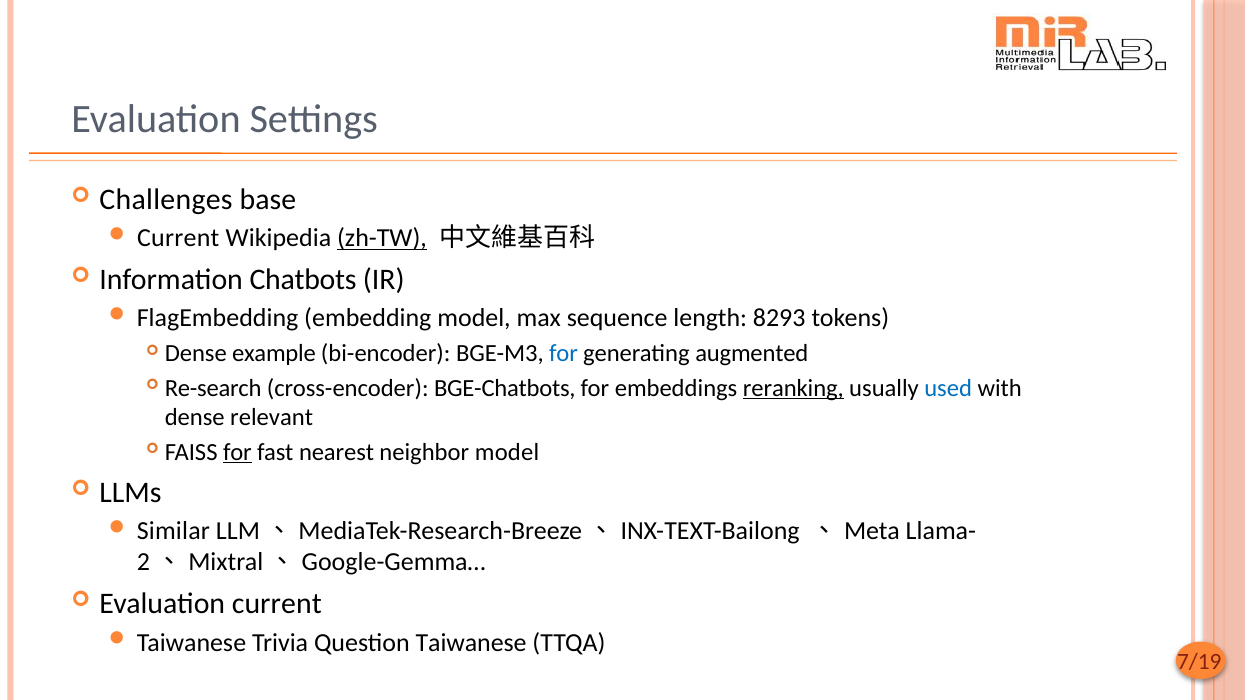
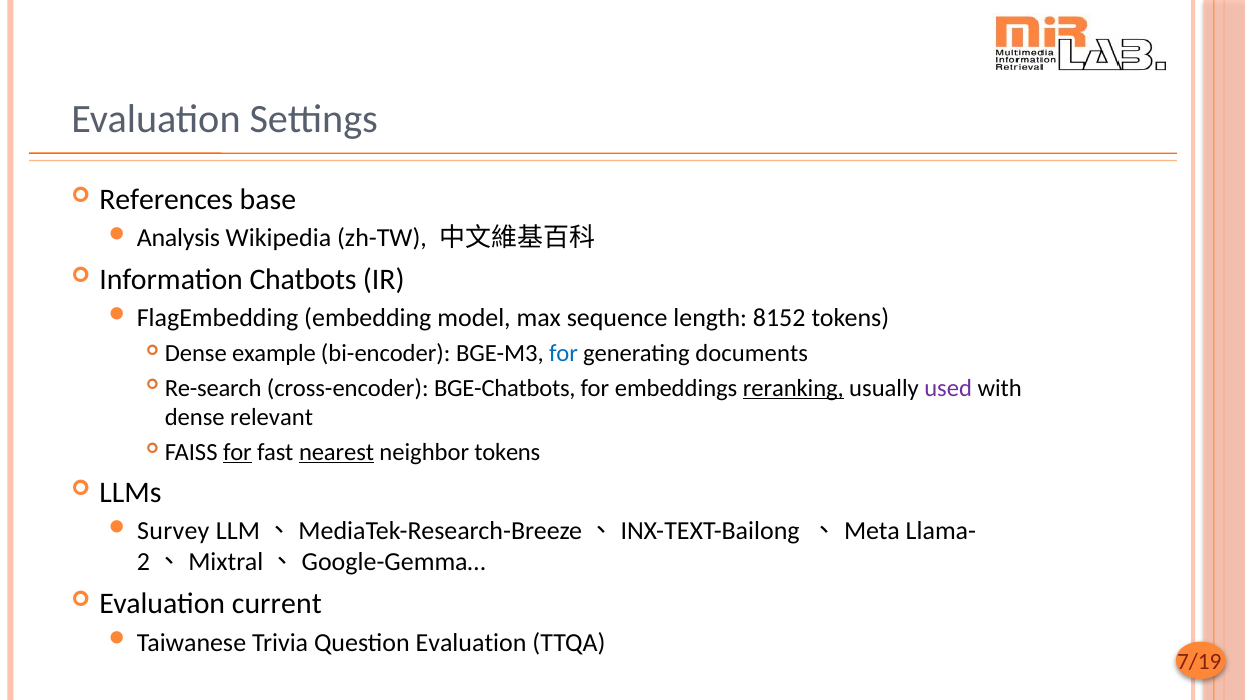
Challenges: Challenges -> References (166, 200)
Current: Current -> Analysis (178, 238)
zh-TW underline: present -> none (382, 238)
8293: 8293 -> 8152 (779, 318)
augmented: augmented -> documents (752, 354)
used colour: blue -> purple (948, 388)
nearest underline: none -> present (337, 452)
neighbor model: model -> tokens (507, 452)
Similar: Similar -> Survey (173, 532)
Question Taiwanese: Taiwanese -> Evaluation (471, 643)
